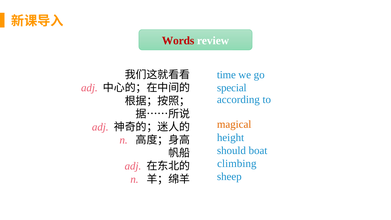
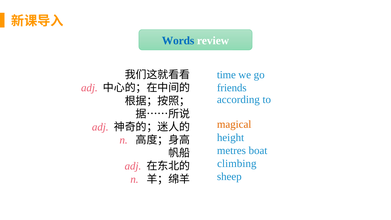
Words colour: red -> blue (178, 41)
special: special -> friends (232, 88)
should: should -> metres (231, 150)
